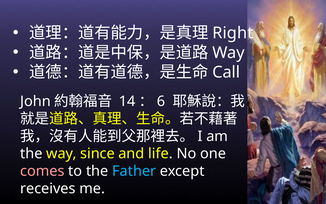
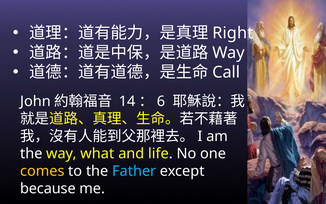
since: since -> what (97, 153)
comes colour: pink -> yellow (42, 171)
receives: receives -> because (48, 188)
